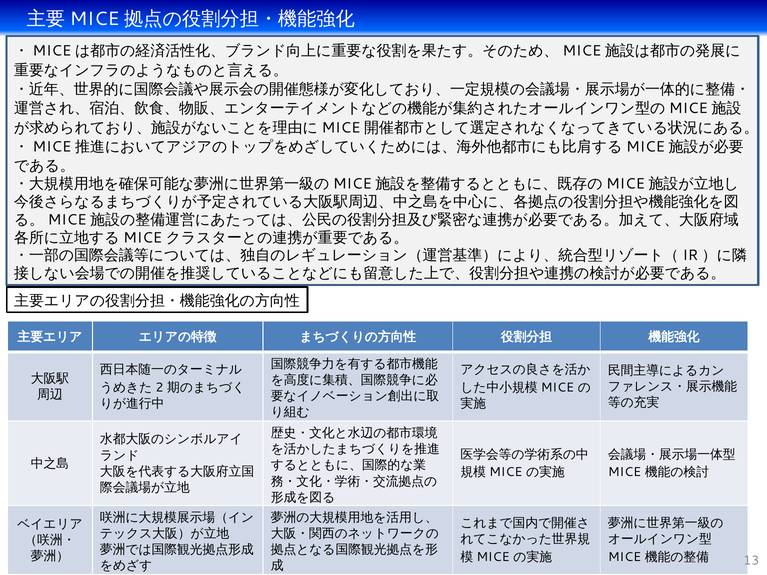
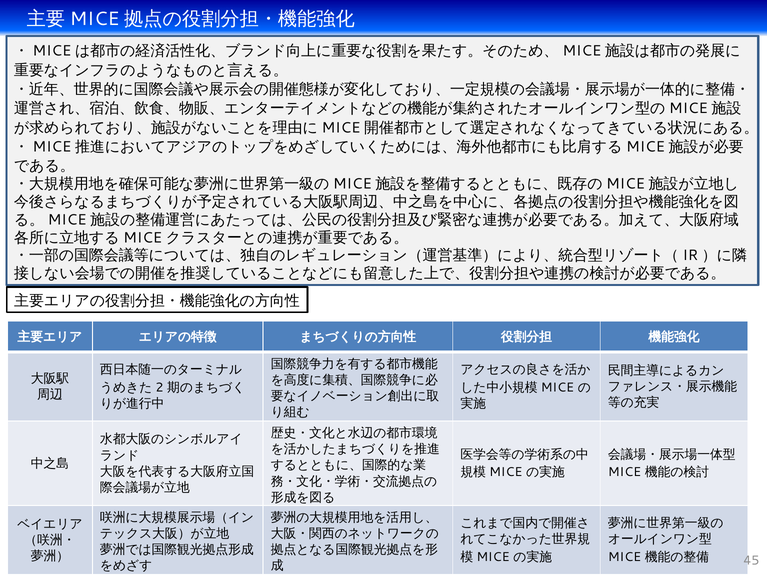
13: 13 -> 45 (751, 561)
